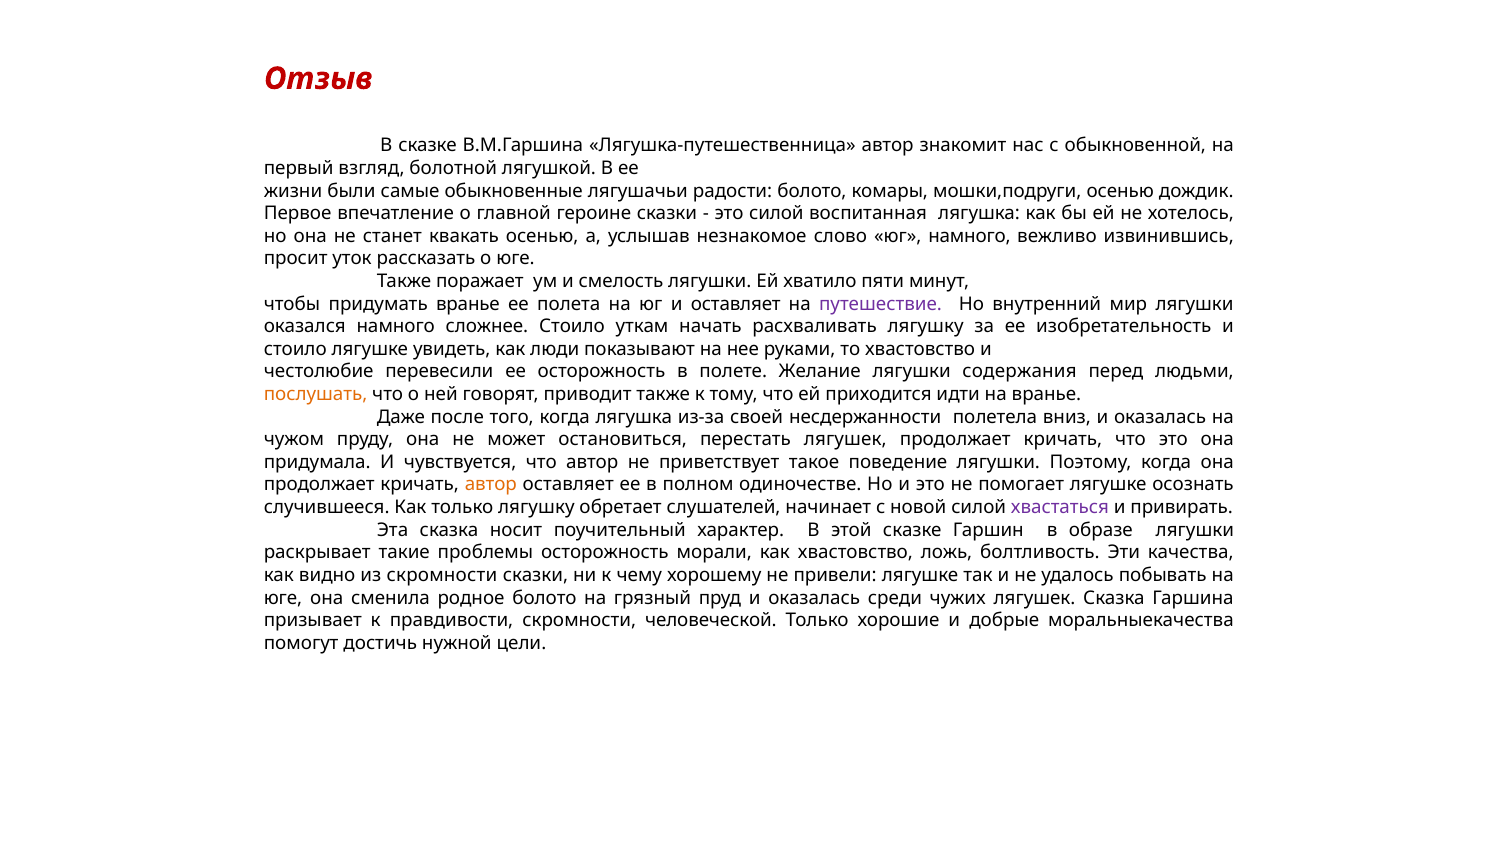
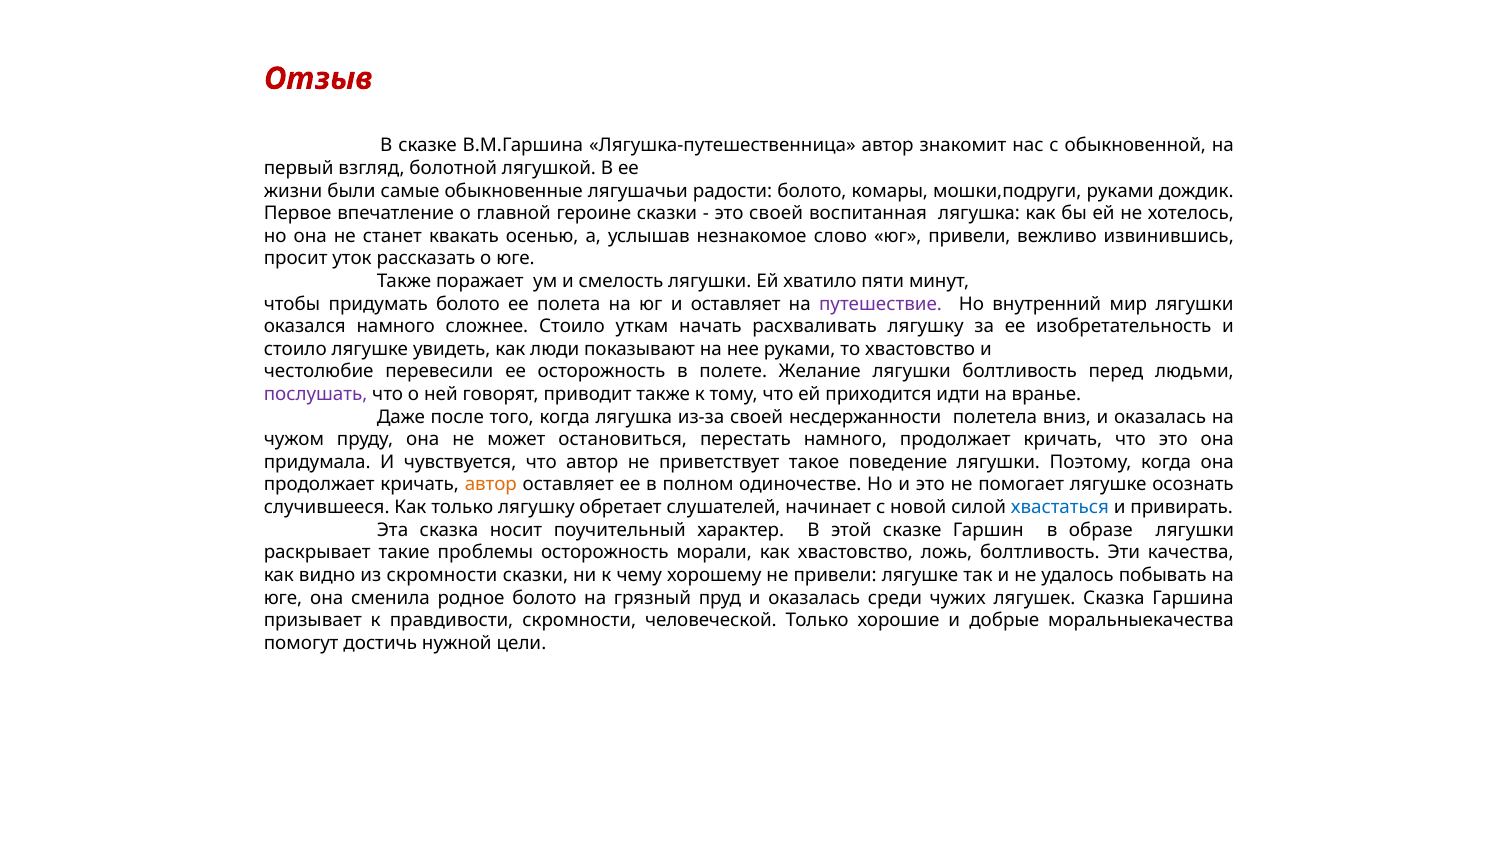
мошки,подруги осенью: осенью -> руками (1120, 191)
это силой: силой -> своей (776, 213)
юг намного: намного -> привели (969, 236)
придумать вранье: вранье -> болото (468, 304)
лягушки содержания: содержания -> болтливость (1020, 372)
послушать colour: orange -> purple (316, 394)
перестать лягушек: лягушек -> намного (845, 439)
хвастаться colour: purple -> blue (1060, 507)
